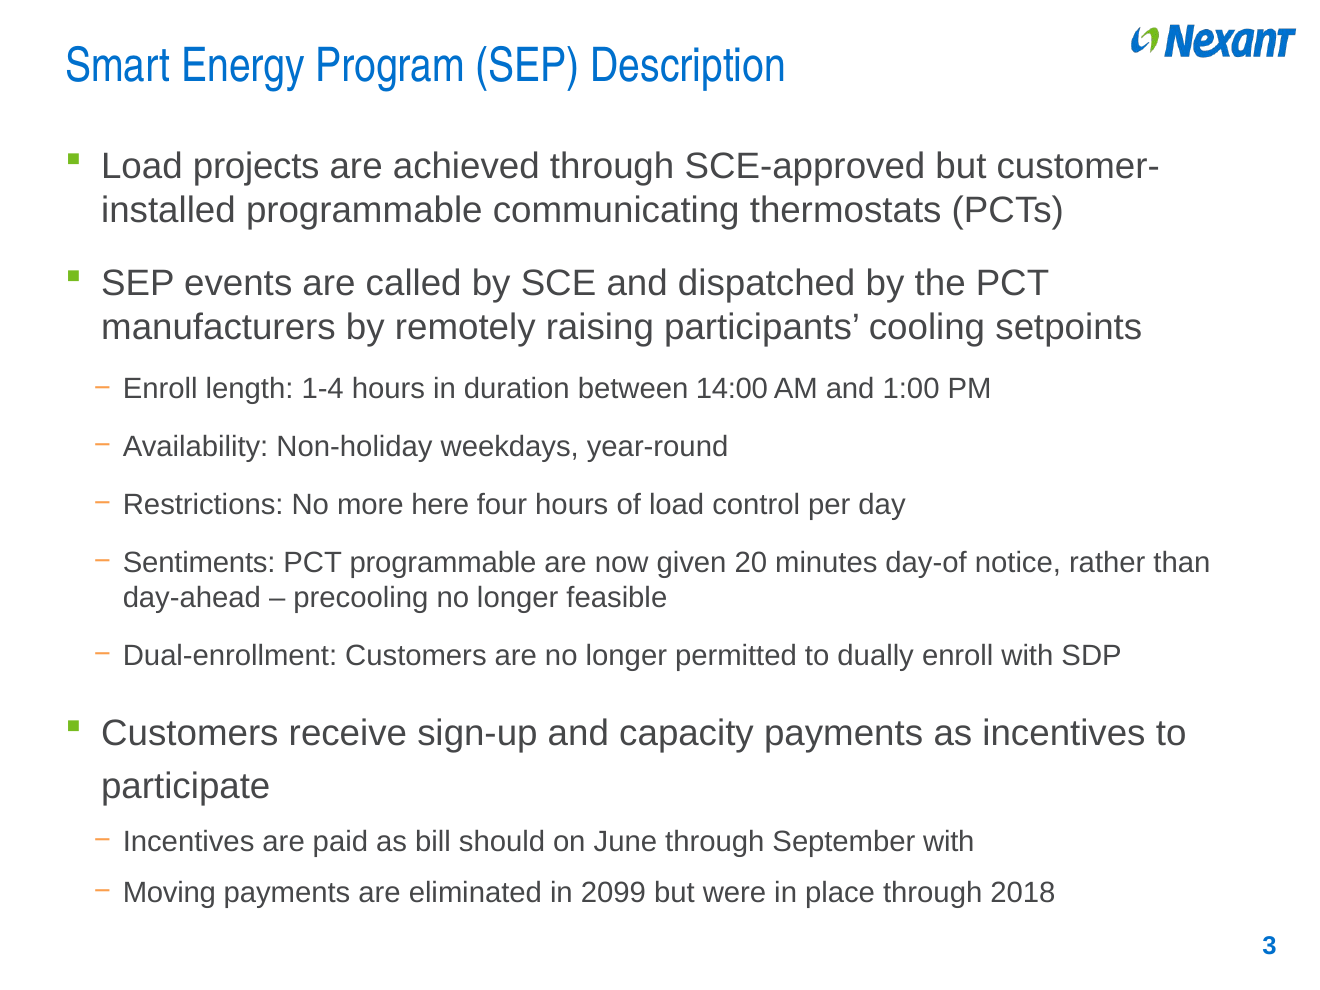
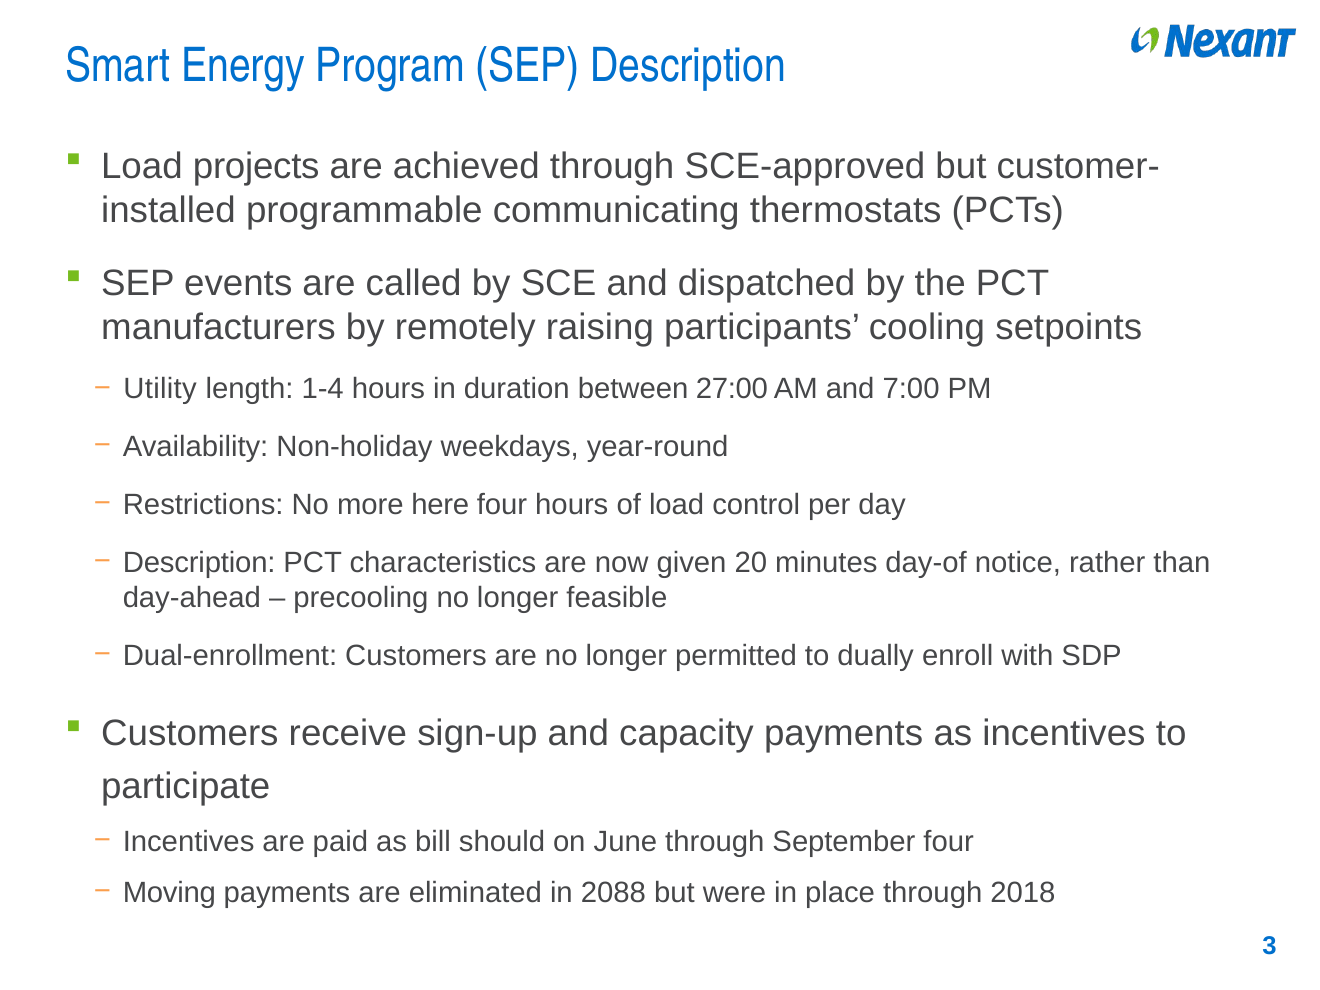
Enroll: Enroll -> Utility (160, 389)
14:00: 14:00 -> 27:00 (732, 389)
1:00: 1:00 -> 7:00 (911, 389)
Sentiments: Sentiments -> Description (199, 563)
PCT programmable: programmable -> characteristics (443, 563)
September with: with -> four (949, 841)
2099: 2099 -> 2088 (613, 893)
